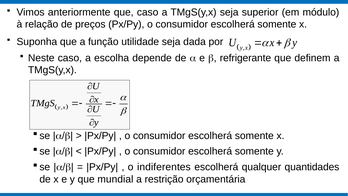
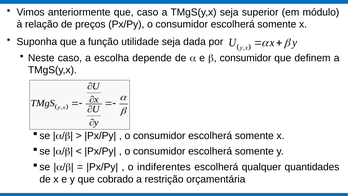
refrigerante: refrigerante -> consumidor (245, 58)
mundial: mundial -> cobrado (115, 179)
